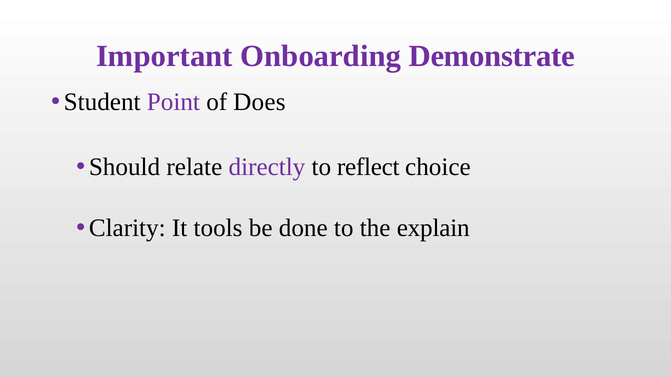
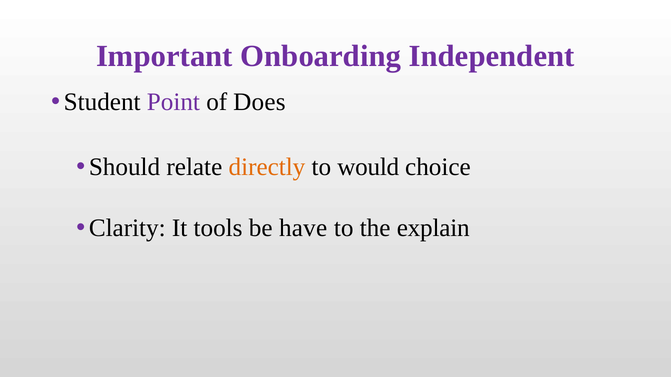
Demonstrate: Demonstrate -> Independent (492, 56)
directly colour: purple -> orange (267, 167)
reflect: reflect -> would (368, 167)
done: done -> have (303, 228)
